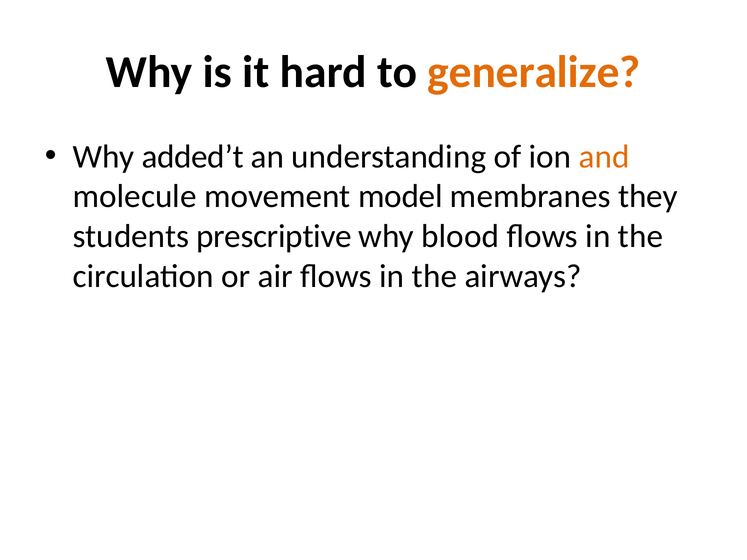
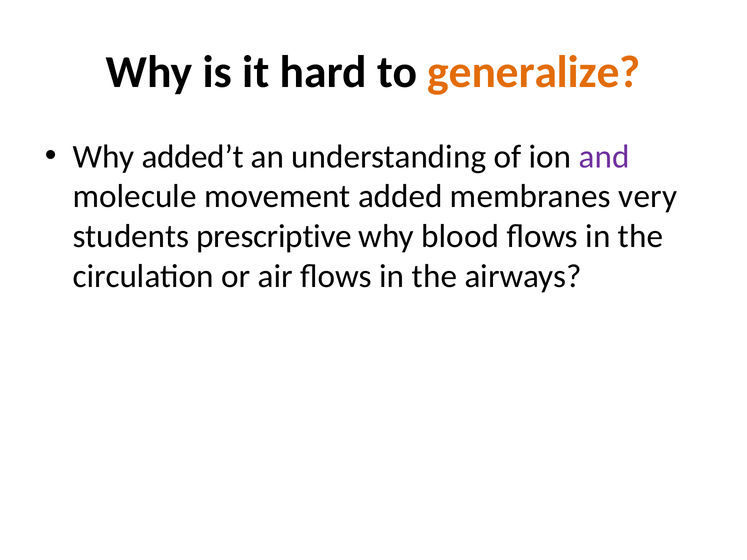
and colour: orange -> purple (604, 157)
model: model -> added (400, 197)
they: they -> very (648, 197)
